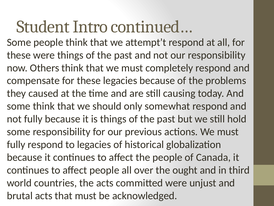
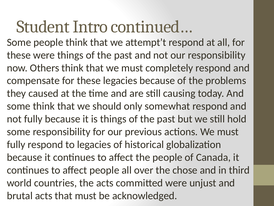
ought: ought -> chose (185, 170)
